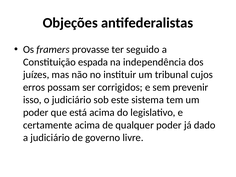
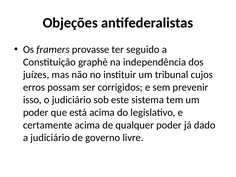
espada: espada -> graphè (93, 62)
